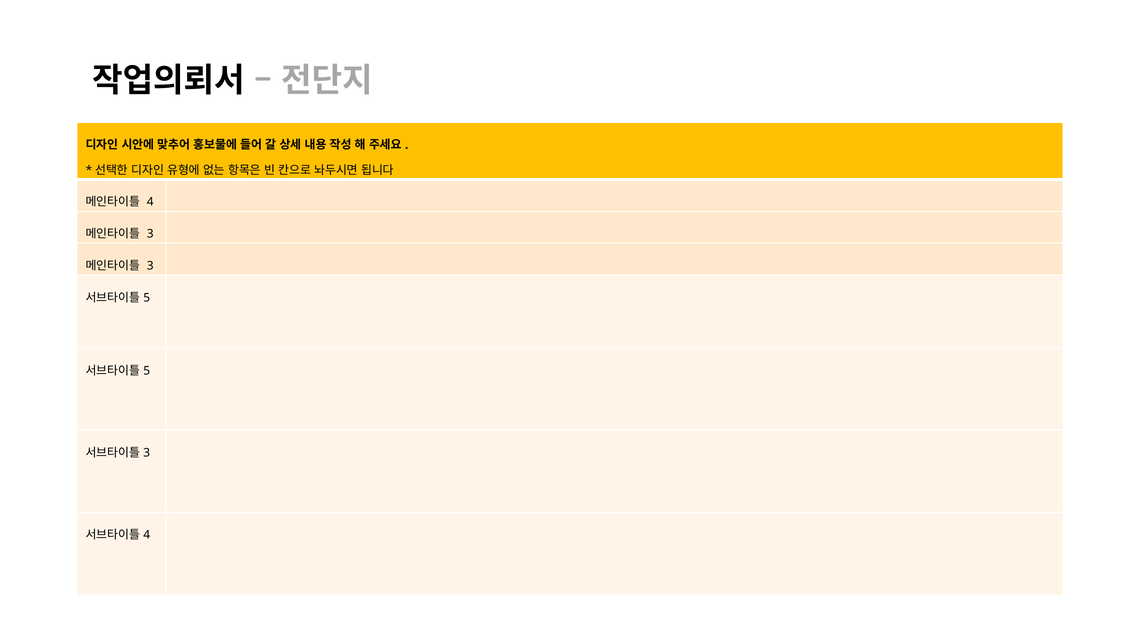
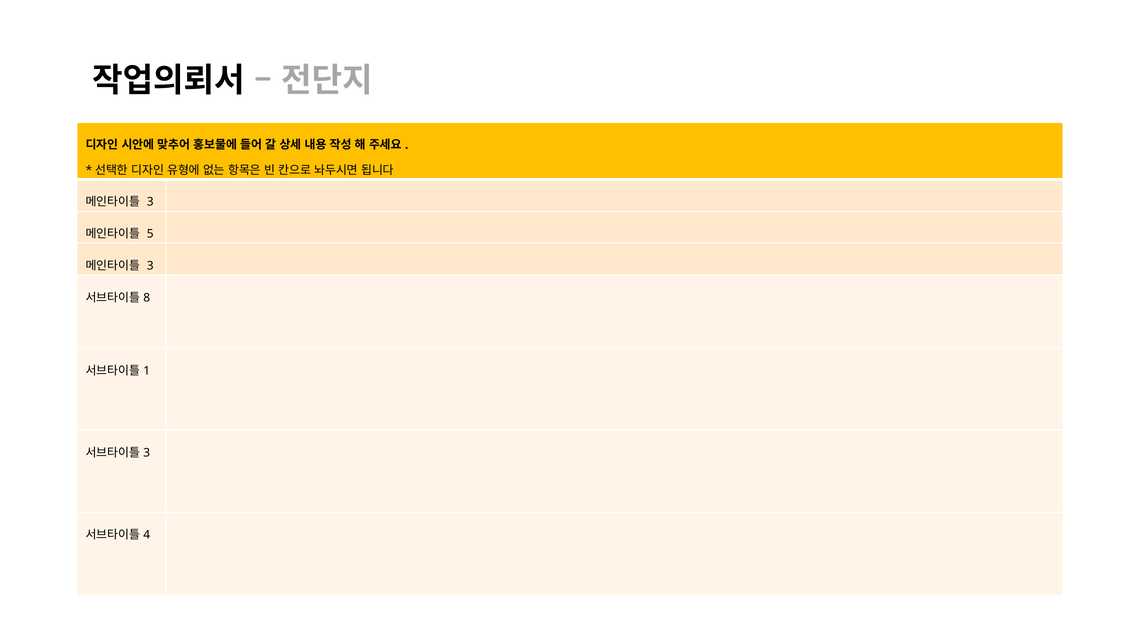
4: 4 -> 3 (150, 202)
3: 3 -> 5 (150, 234)
5: 5 -> 8 (147, 298)
5: 5 -> 1 (147, 371)
